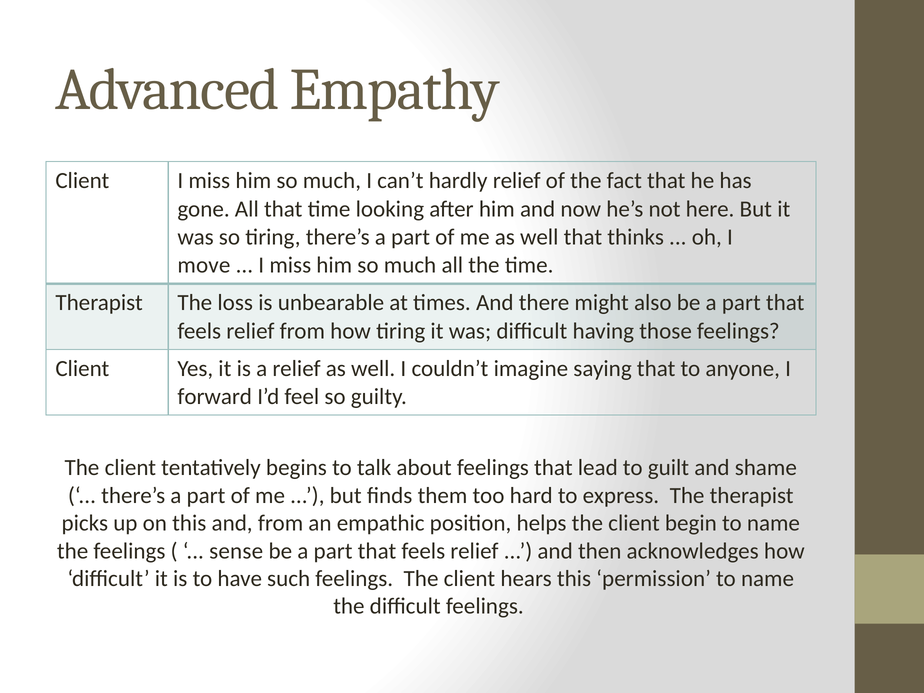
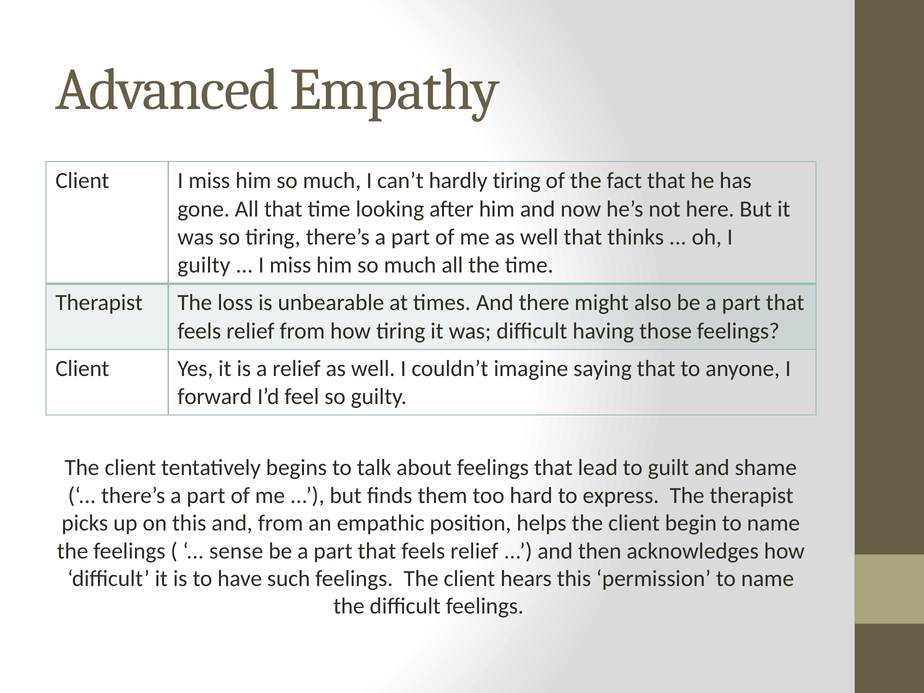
hardly relief: relief -> tiring (517, 181)
move: move -> guilty (204, 265)
